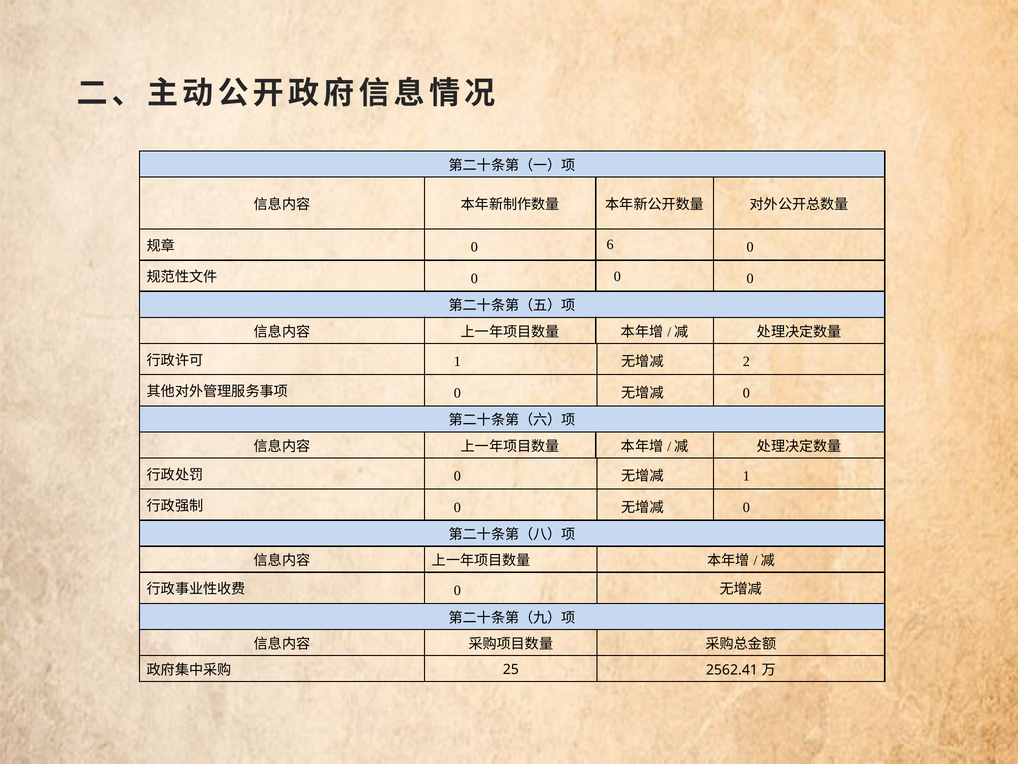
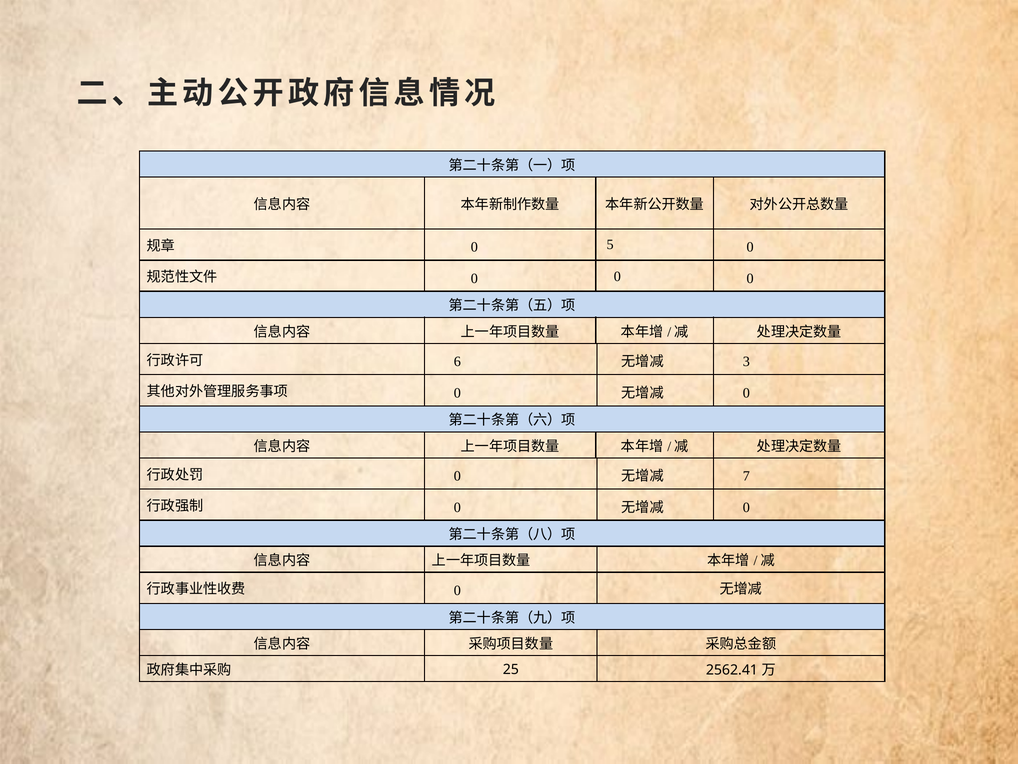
6: 6 -> 5 (610, 245)
1: 1 -> 6 (457, 361)
2: 2 -> 3 (746, 361)
1: 1 -> 7 (746, 476)
